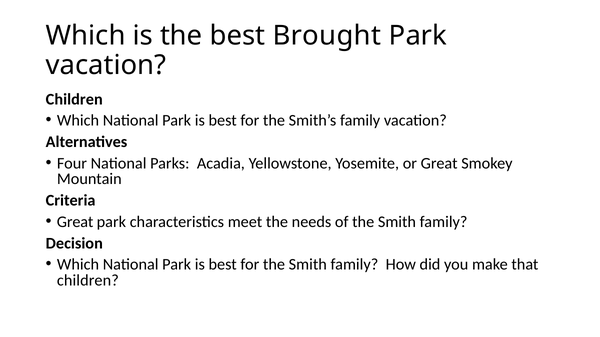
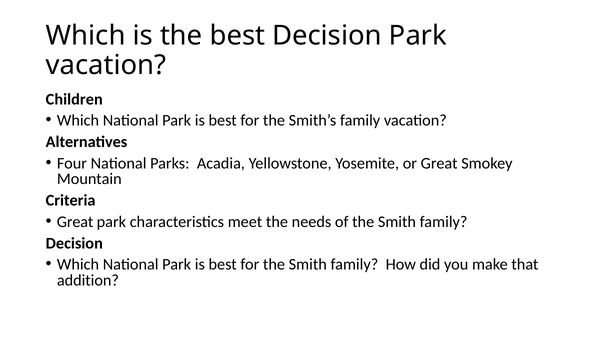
best Brought: Brought -> Decision (327, 36)
children: children -> addition (88, 281)
